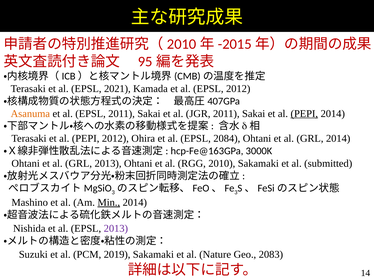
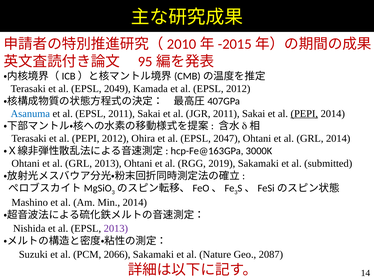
2021: 2021 -> 2049 (117, 89)
Asanuma colour: orange -> blue (30, 114)
2084: 2084 -> 2047 (227, 139)
2010: 2010 -> 2019 (222, 164)
Min underline: present -> none (109, 203)
2019: 2019 -> 2066 (117, 255)
2083: 2083 -> 2087 (271, 255)
